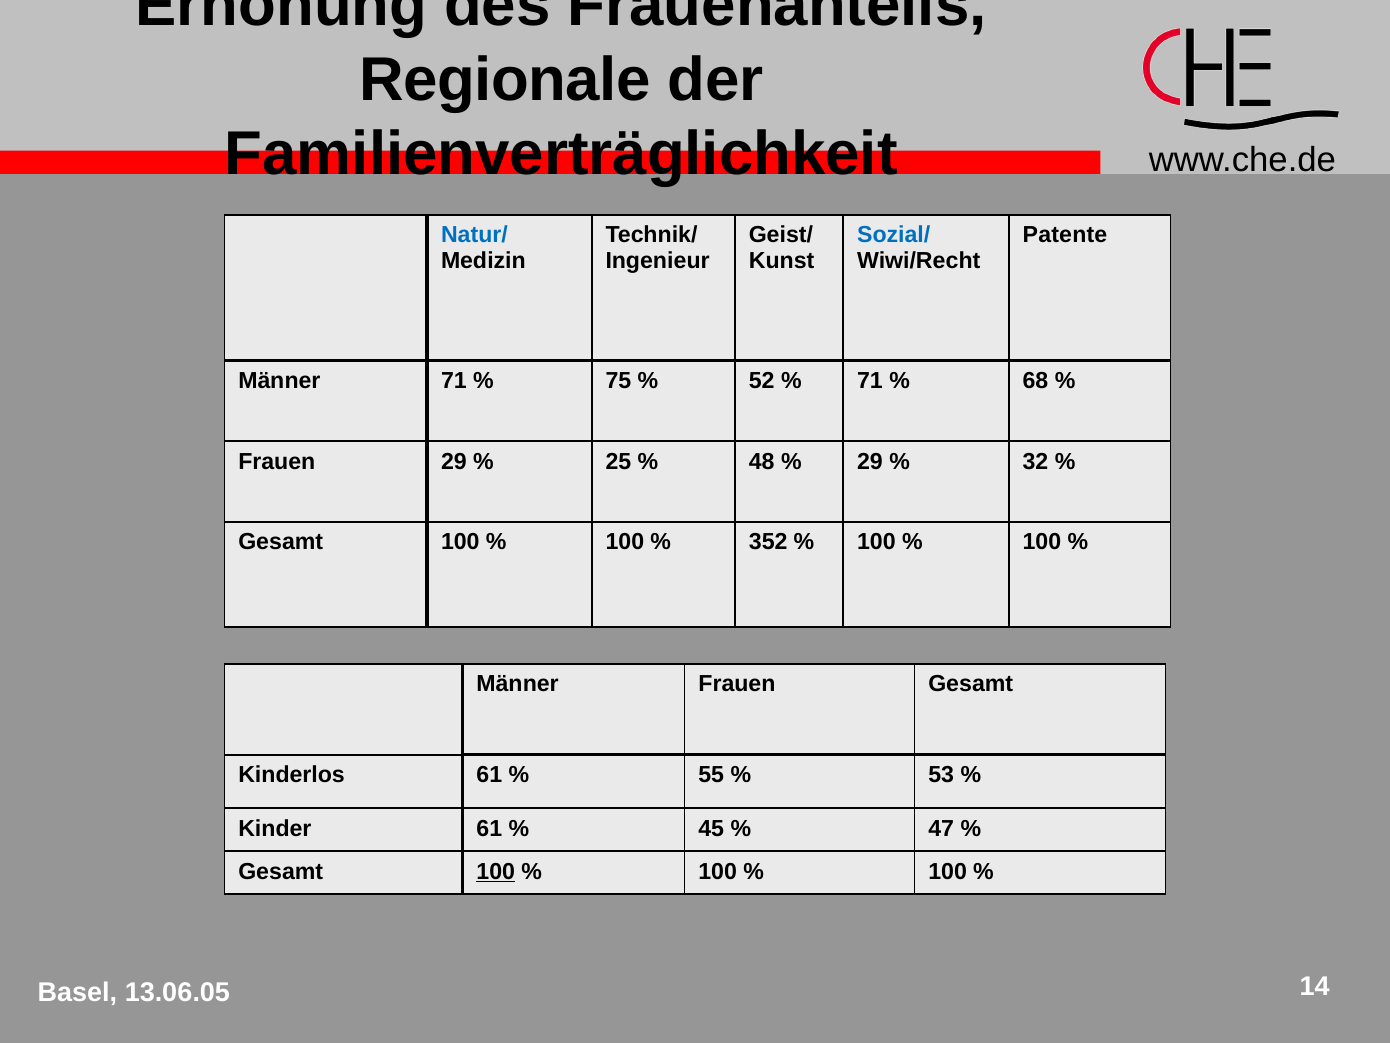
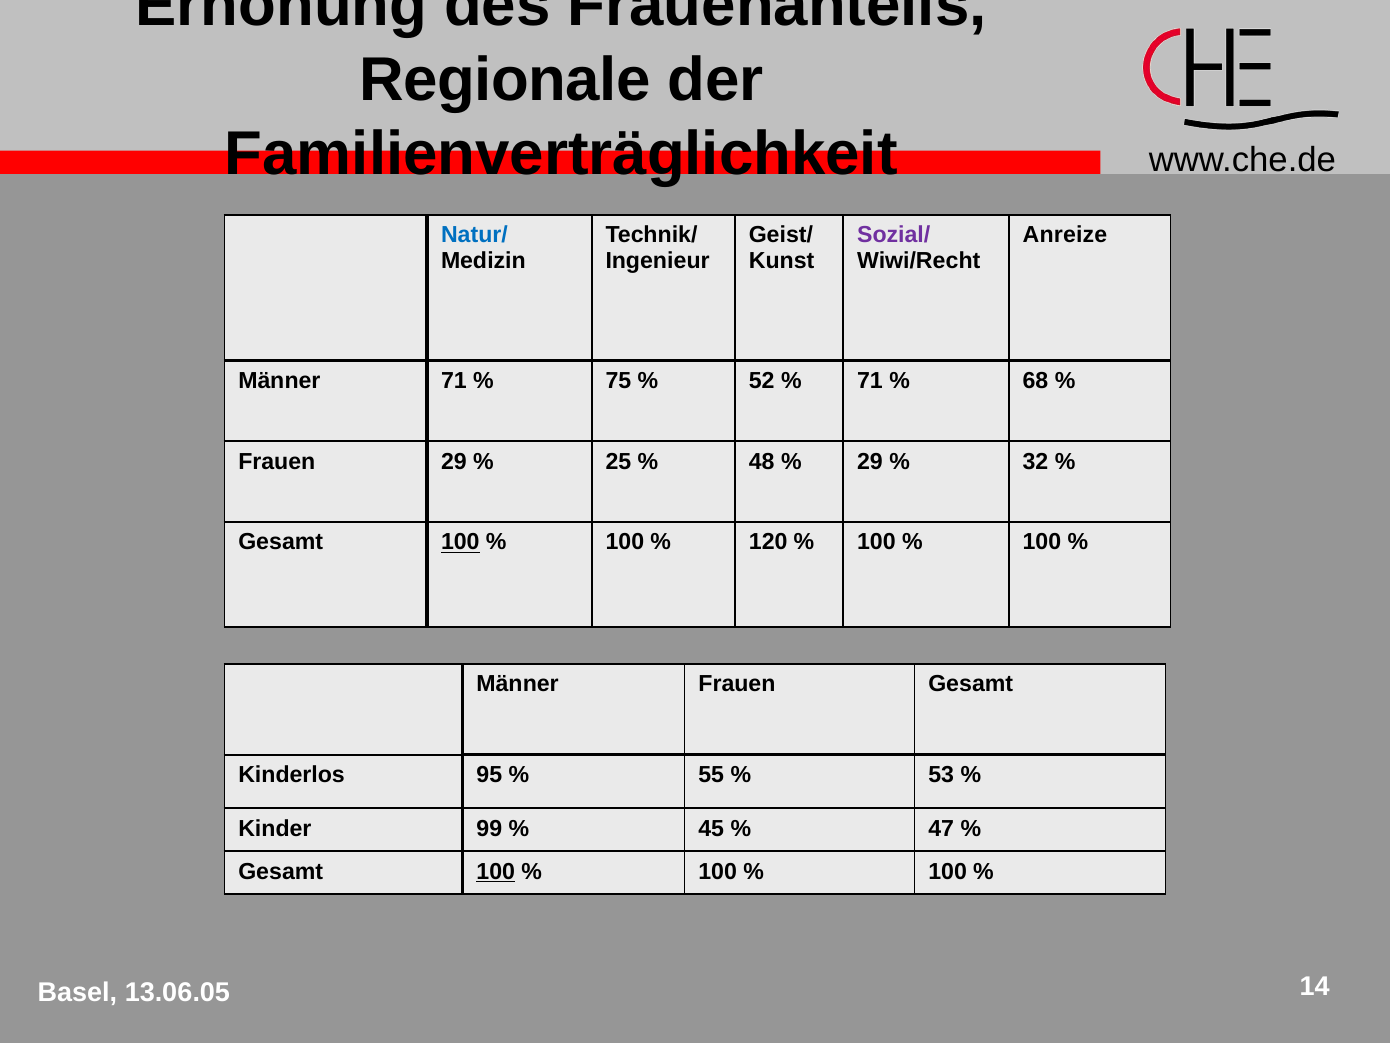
Sozial/ colour: blue -> purple (894, 235)
Patente: Patente -> Anreize (1065, 235)
100 underline: none -> present (460, 542)
352: 352 -> 120 (768, 542)
Kinderlos 61: 61 -> 95 (489, 775)
Kinder 61: 61 -> 99 (489, 828)
